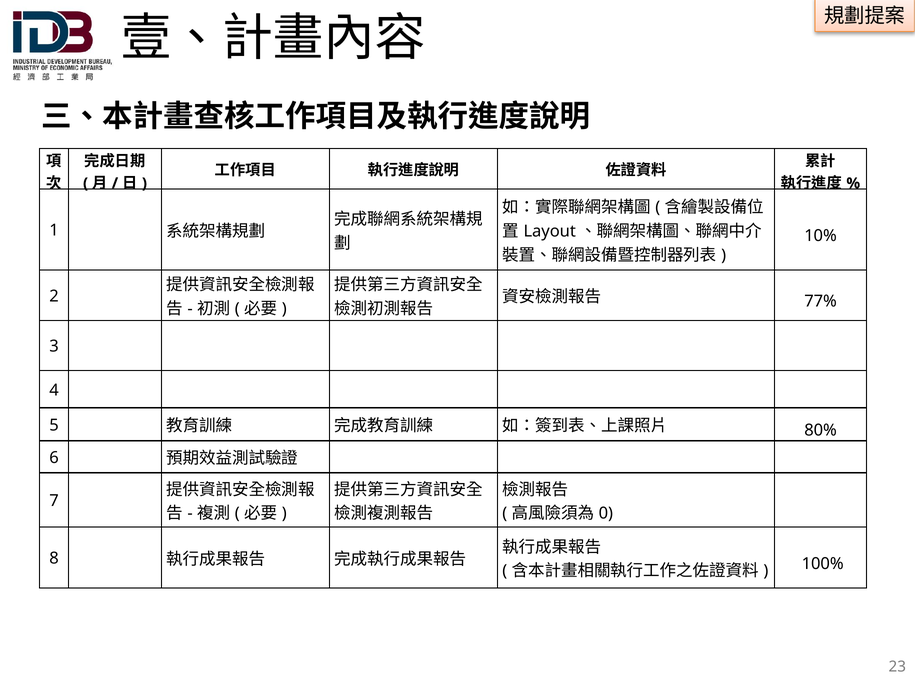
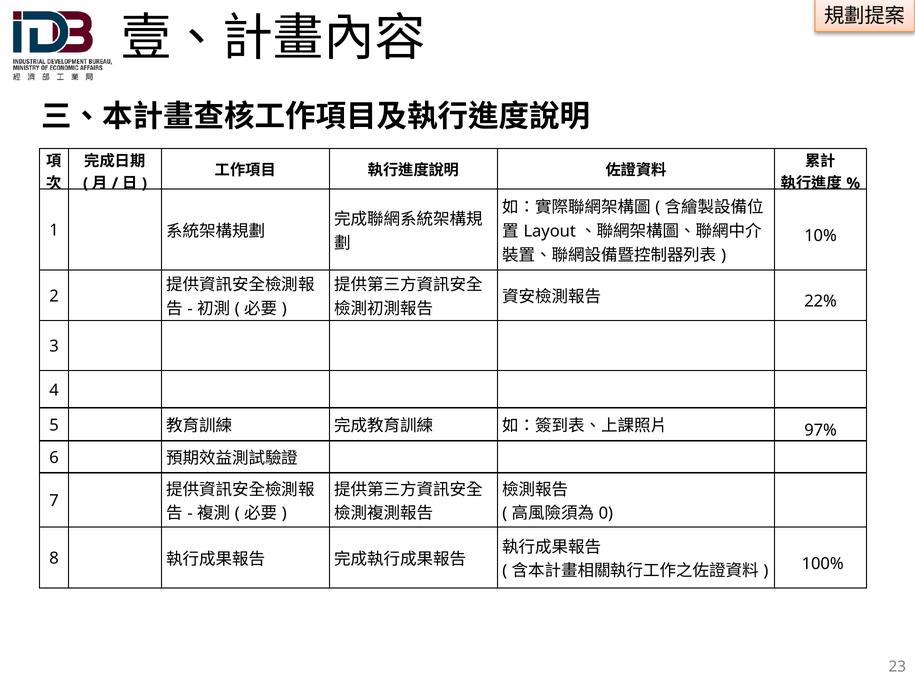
77%: 77% -> 22% (821, 302)
80%: 80% -> 97% (821, 431)
